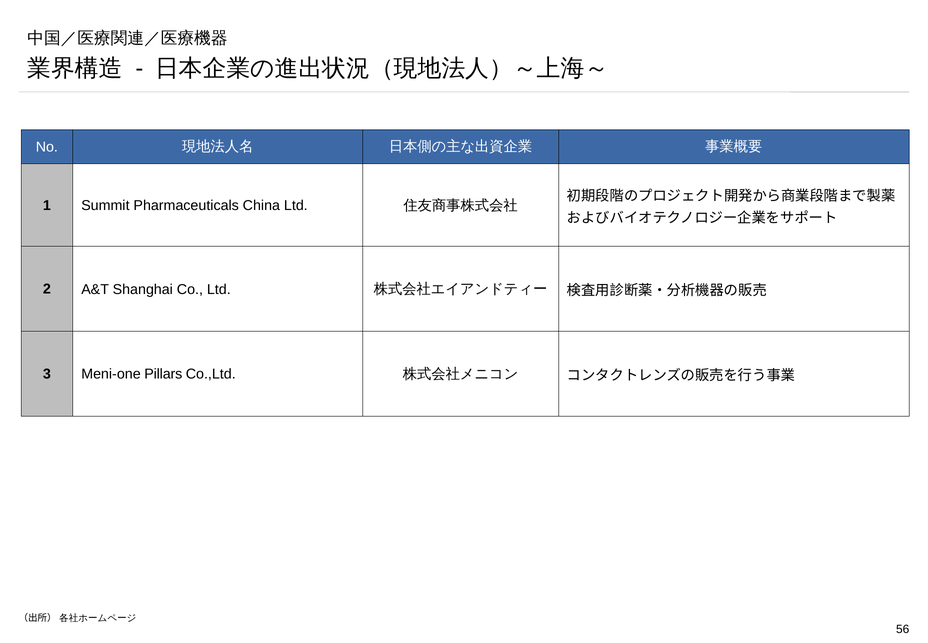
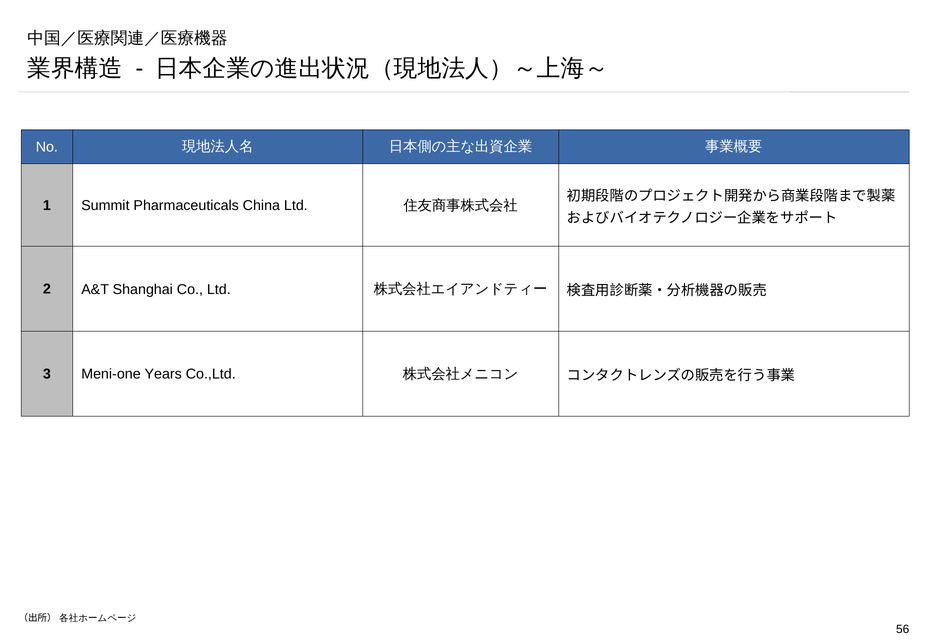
Pillars: Pillars -> Years (163, 374)
